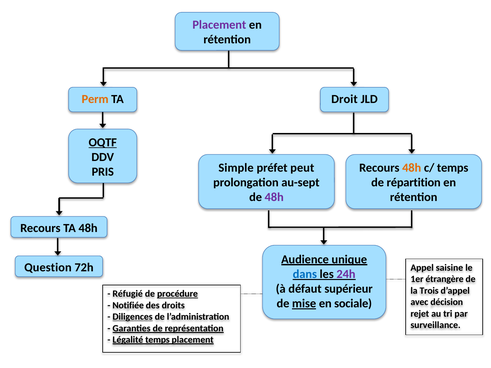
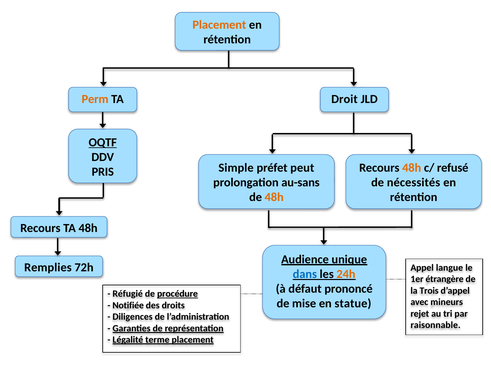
Placement colour: purple -> orange (219, 25)
c/ temps: temps -> refusé (453, 168)
au-sept: au-sept -> au-sans (301, 183)
répartition: répartition -> nécessités (414, 183)
48h colour: purple -> orange (274, 197)
Question: Question -> Remplies (48, 268)
saisine: saisine -> langue (449, 268)
24h colour: purple -> orange (346, 274)
supérieur: supérieur -> prononcé (349, 289)
décision: décision -> mineurs (447, 302)
mise underline: present -> none (304, 304)
sociale: sociale -> statue (353, 304)
Diligences underline: present -> none (133, 317)
surveillance: surveillance -> raisonnable (436, 325)
Légalité temps: temps -> terme (157, 340)
